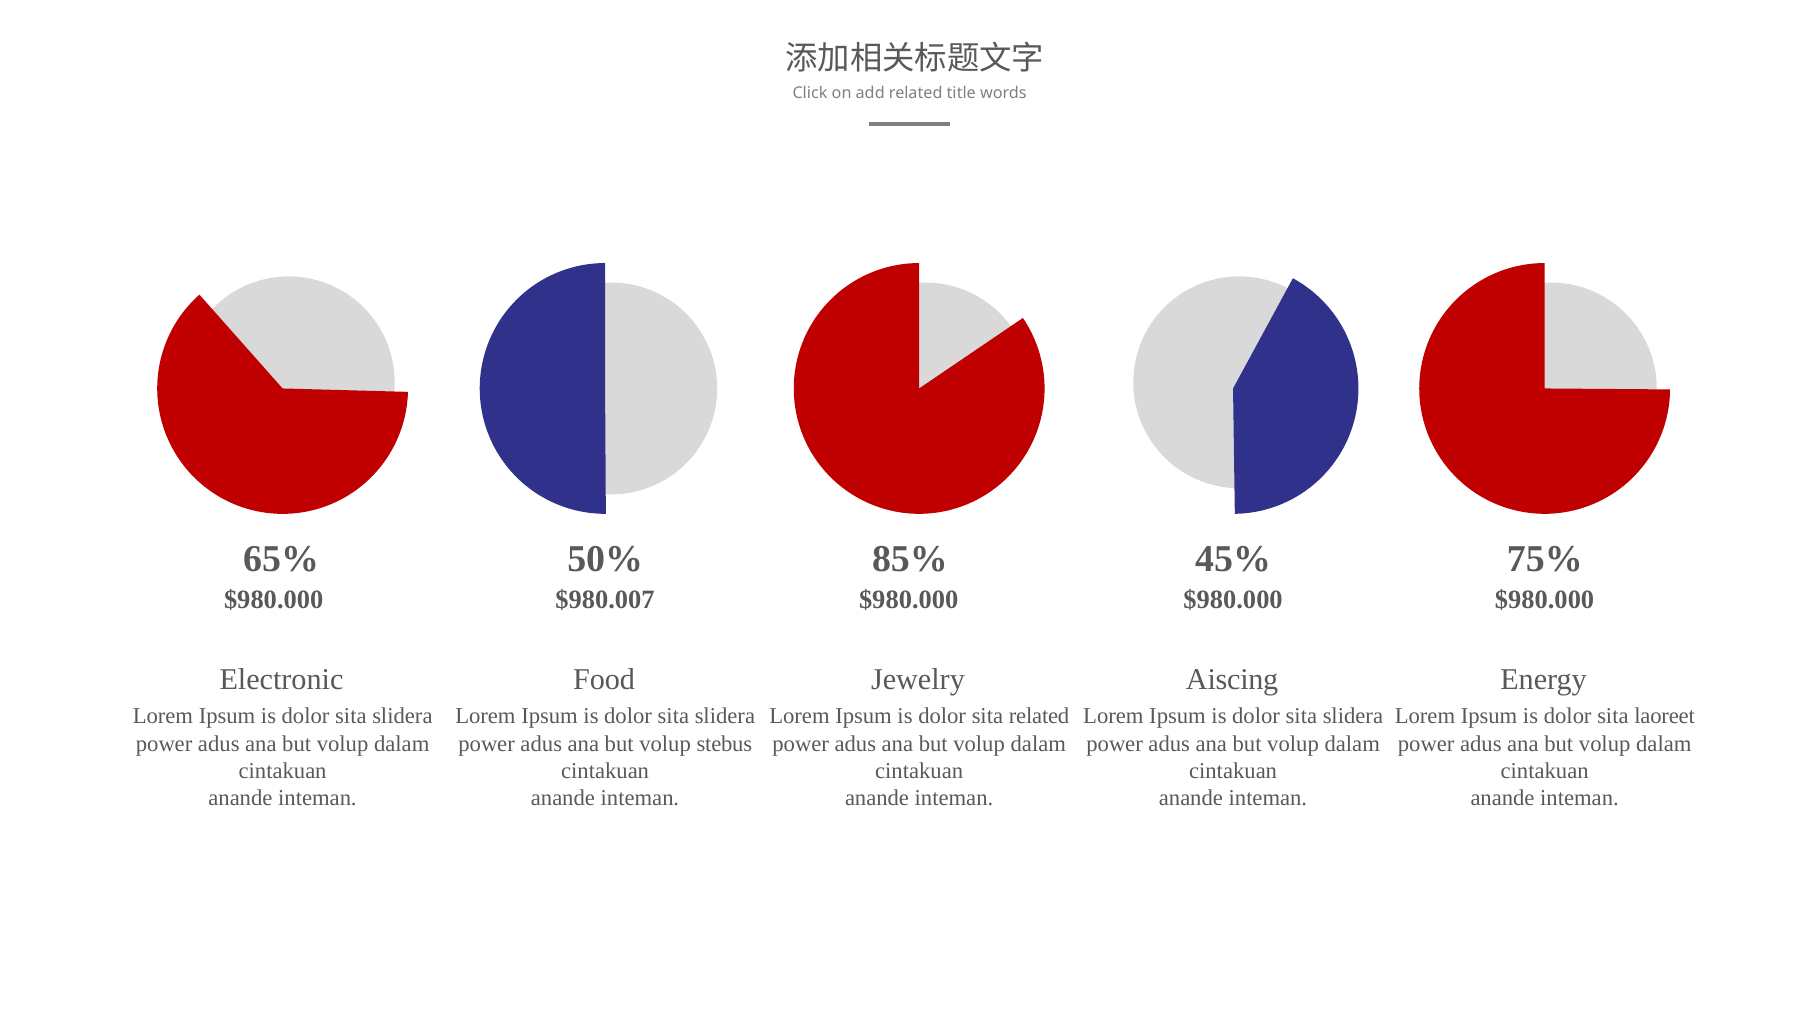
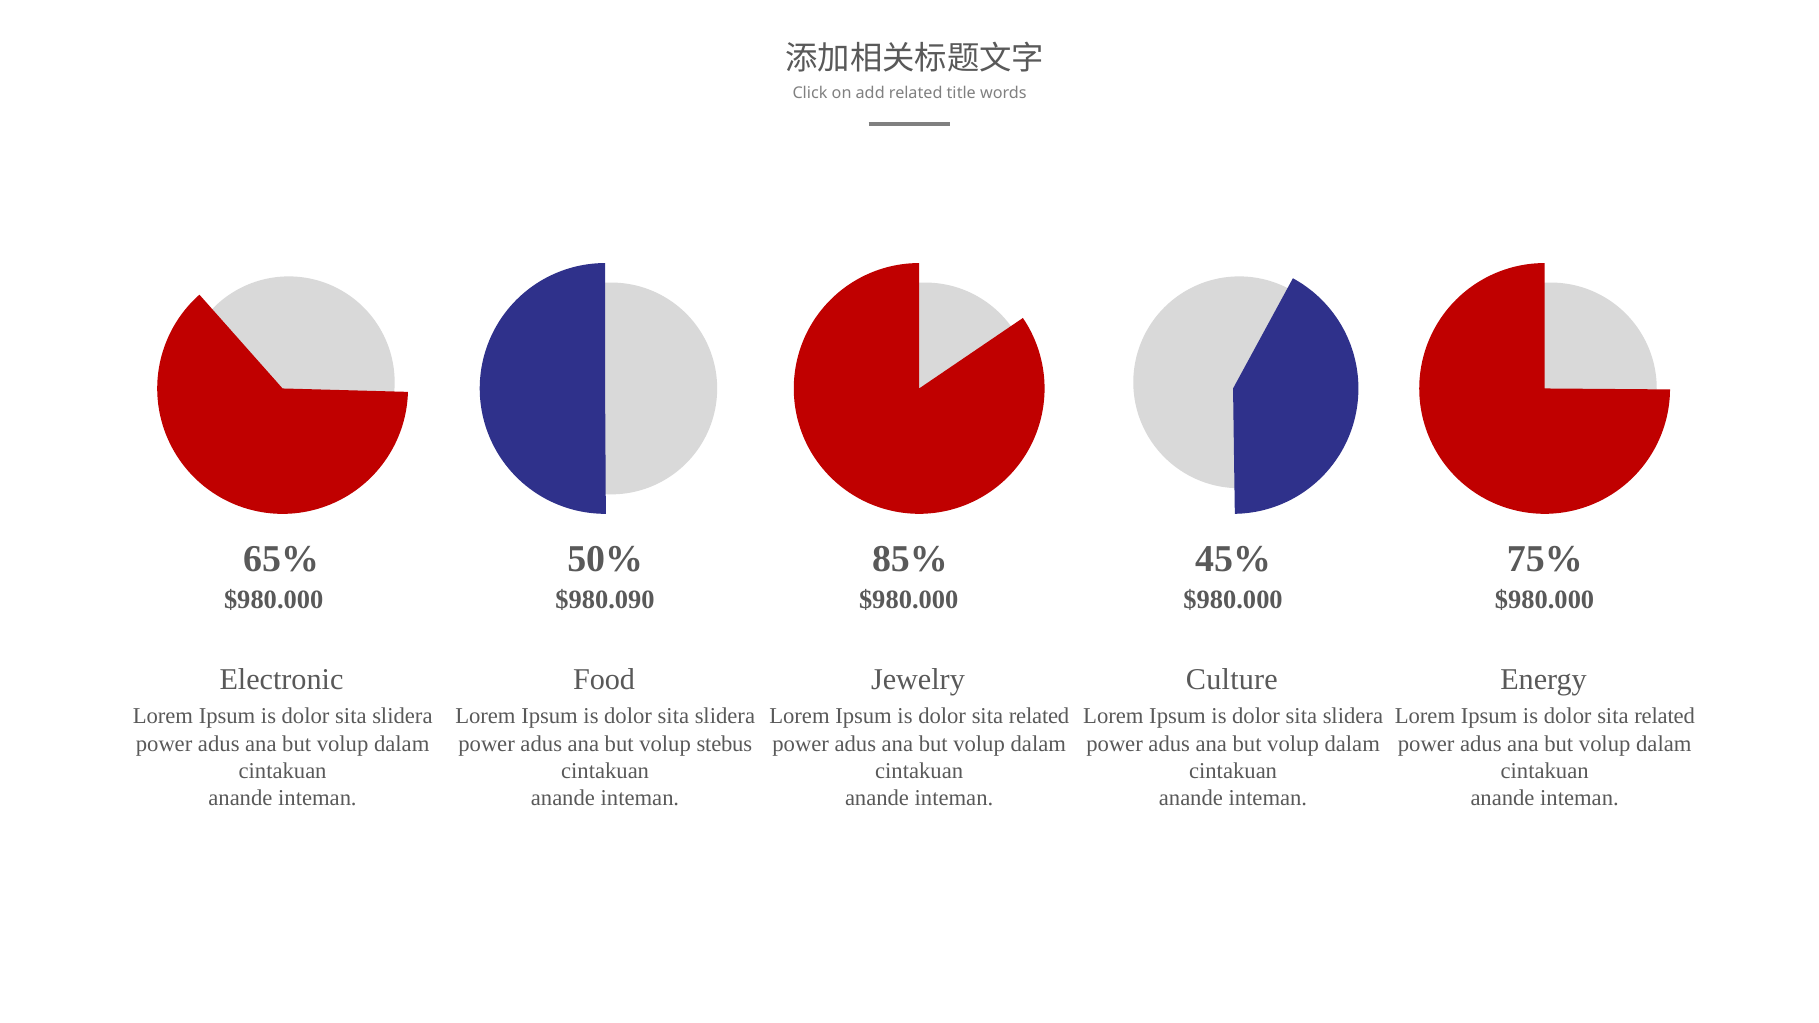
$980.007: $980.007 -> $980.090 (605, 600)
Aiscing: Aiscing -> Culture (1232, 679)
laoreet: laoreet -> related (1665, 717)
